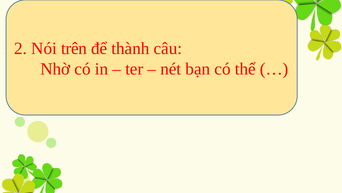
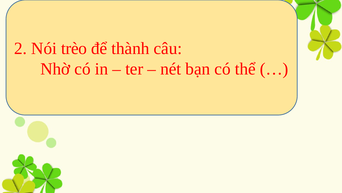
trên: trên -> trèo (74, 48)
